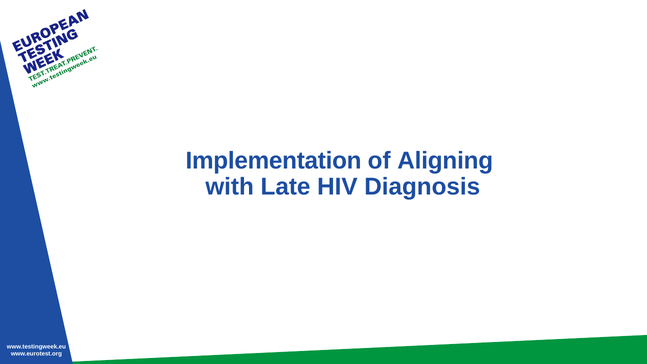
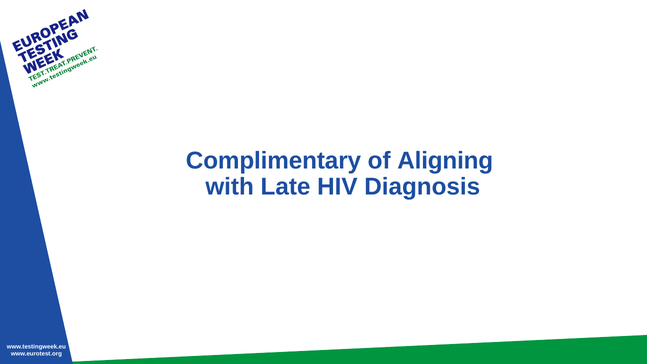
Implementation: Implementation -> Complimentary (273, 161)
